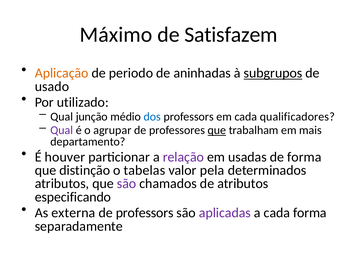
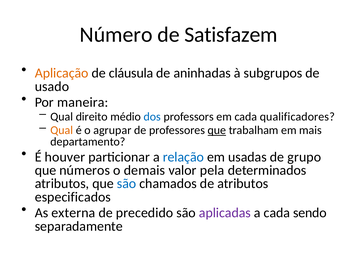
Máximo: Máximo -> Número (116, 35)
periodo: periodo -> cláusula (131, 73)
subgrupos underline: present -> none (273, 73)
utilizado: utilizado -> maneira (83, 102)
junção: junção -> direito (92, 117)
Qual colour: purple -> orange (62, 130)
relação colour: purple -> blue (183, 157)
de forma: forma -> grupo (304, 157)
distinção: distinção -> números (85, 170)
tabelas: tabelas -> demais (144, 170)
são colour: purple -> blue (127, 183)
especificando: especificando -> especificados (73, 197)
de professors: professors -> precedido (145, 213)
cada forma: forma -> sendo (310, 213)
